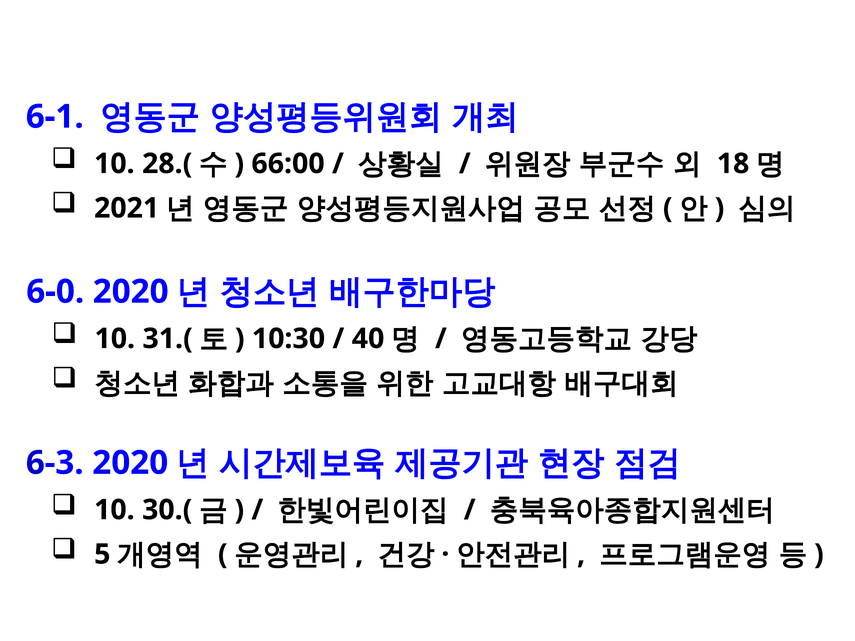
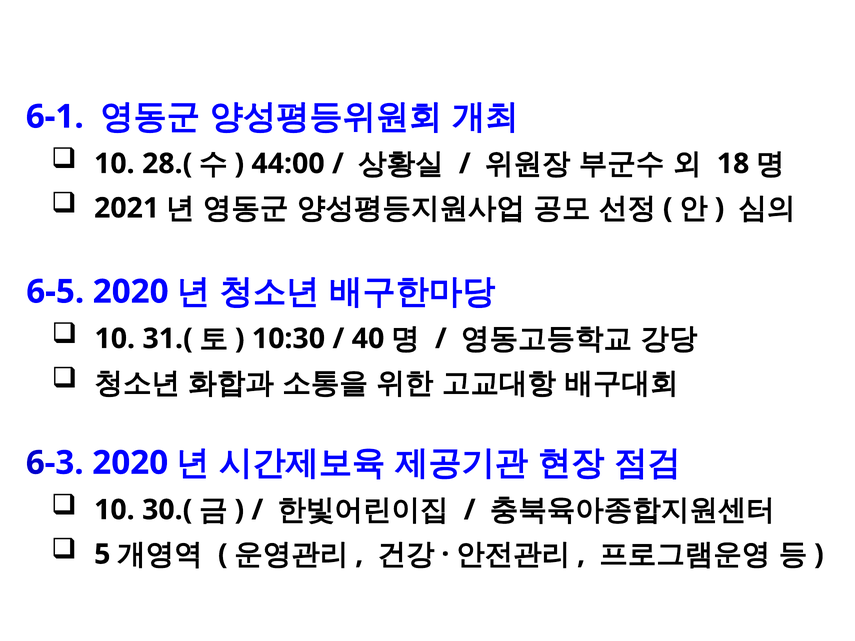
66:00: 66:00 -> 44:00 (288, 164)
6-0: 6-0 -> 6-5 (55, 292)
